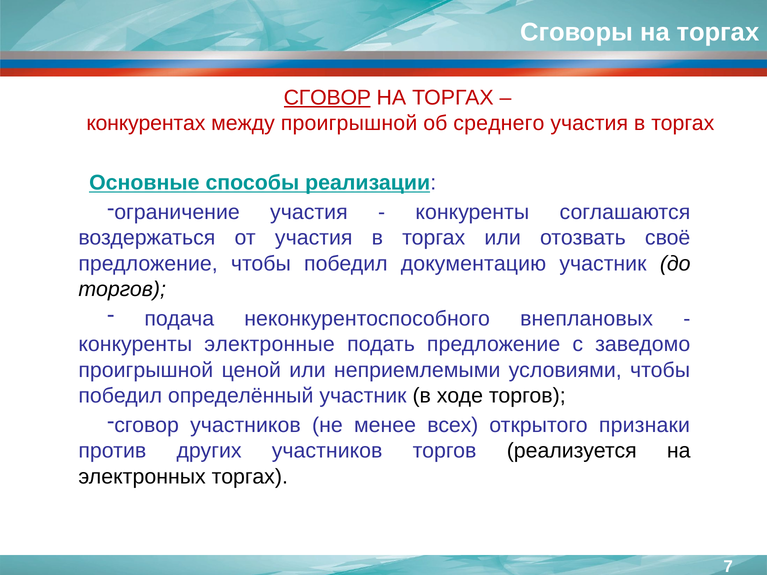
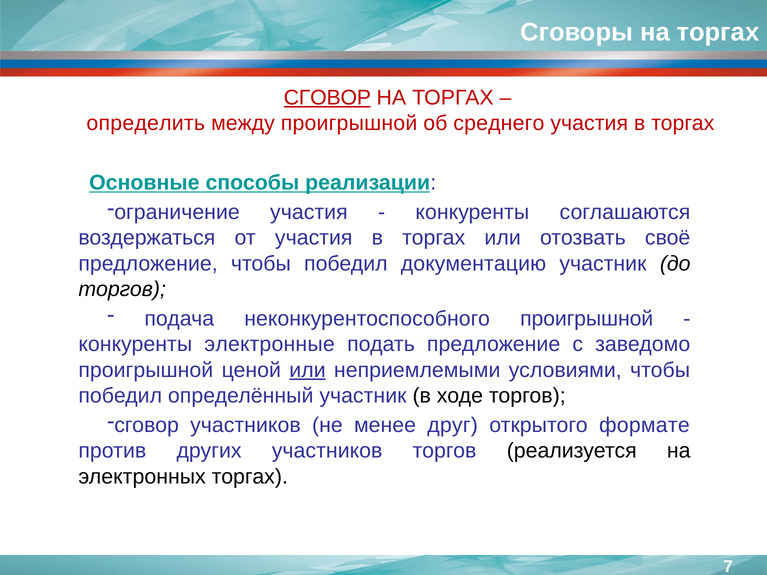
конкурентах: конкурентах -> определить (146, 123)
неконкурентоспособного внеплановых: внеплановых -> проигрышной (587, 319)
или underline: none -> present (308, 370)
всех: всех -> друг (453, 426)
признаки: признаки -> формате (644, 426)
